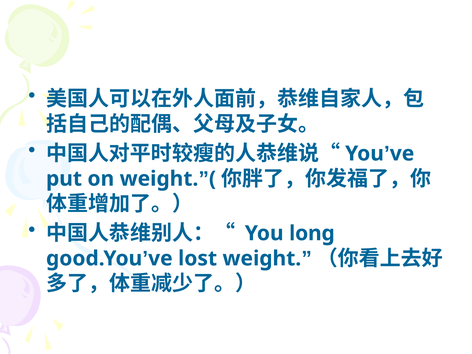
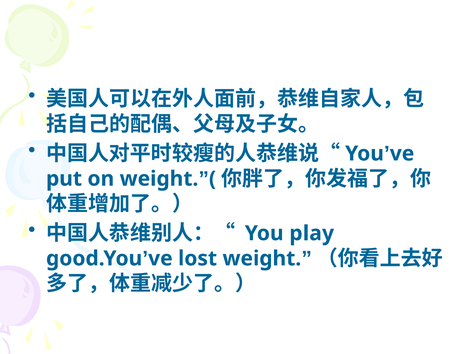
long: long -> play (312, 233)
